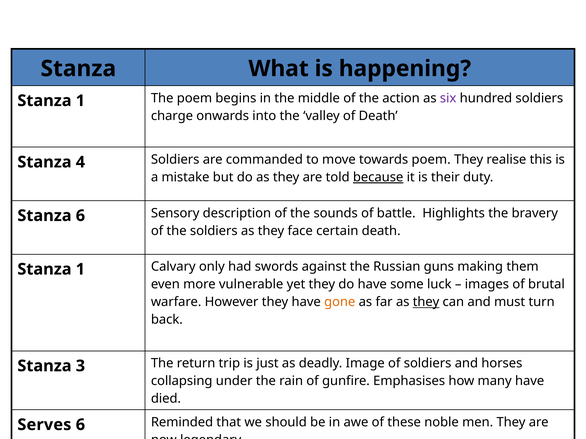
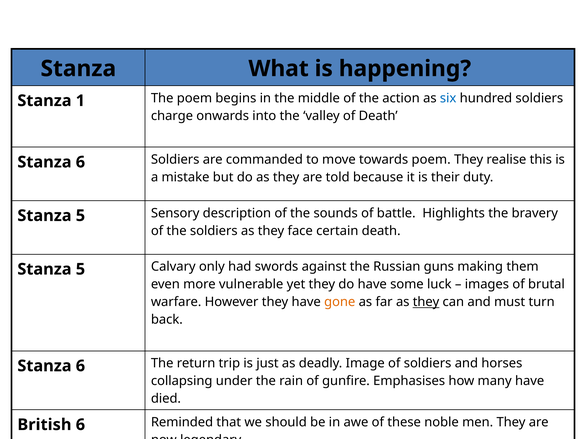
six colour: purple -> blue (448, 98)
4: 4 -> 6 (80, 162)
because underline: present -> none (378, 177)
6: 6 -> 5 (80, 216)
1: 1 -> 5 (80, 270)
3: 3 -> 6 (80, 366)
Serves: Serves -> British (44, 425)
